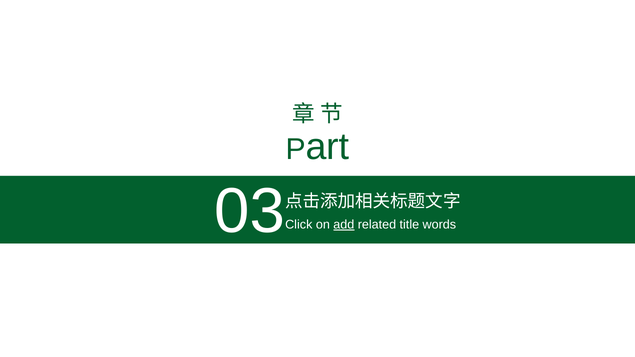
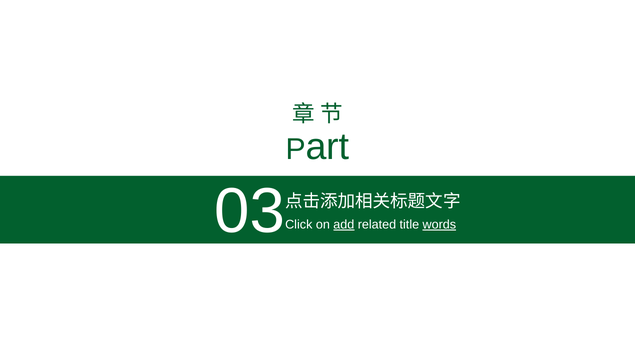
words underline: none -> present (439, 225)
